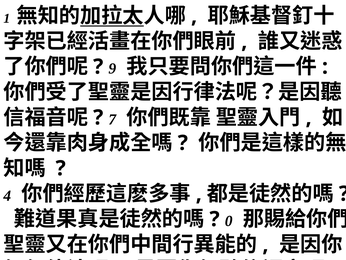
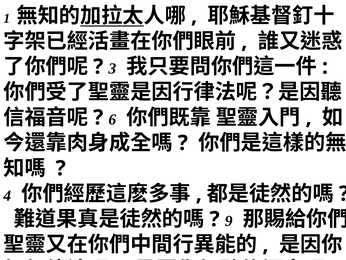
9: 9 -> 3 (112, 68)
7: 7 -> 6 (112, 119)
0: 0 -> 9 (229, 221)
